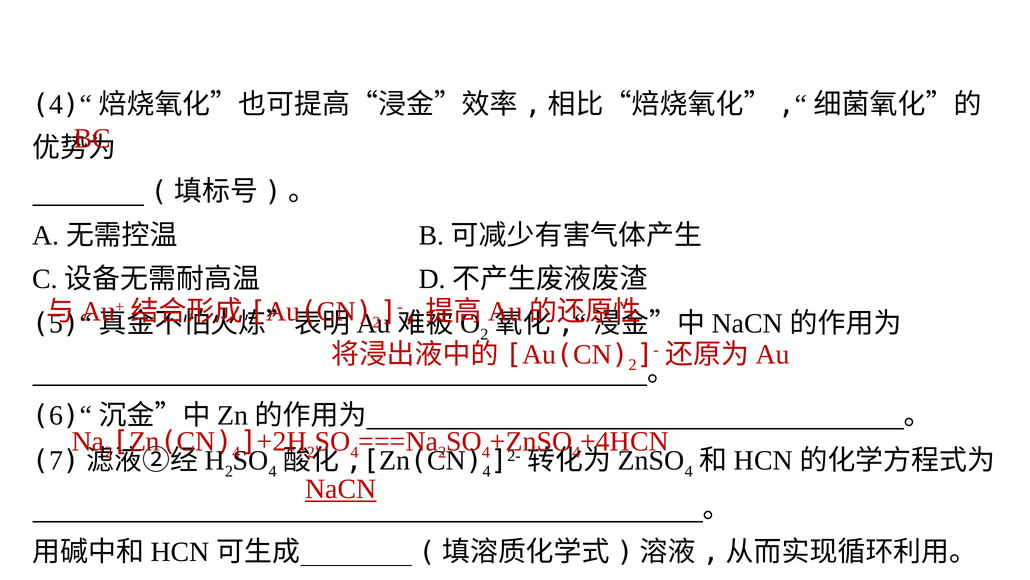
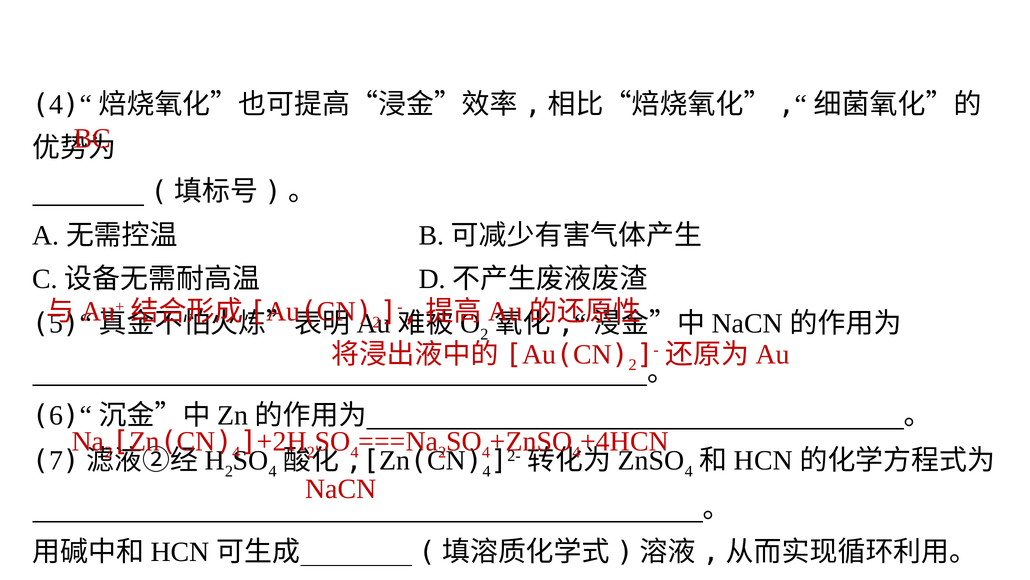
NaCN underline: present -> none (341, 489)
